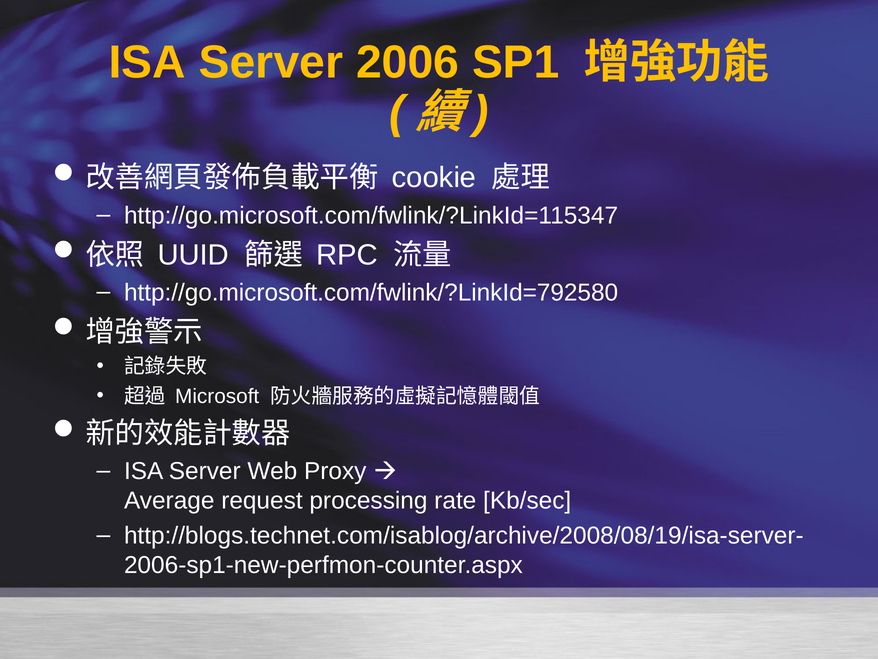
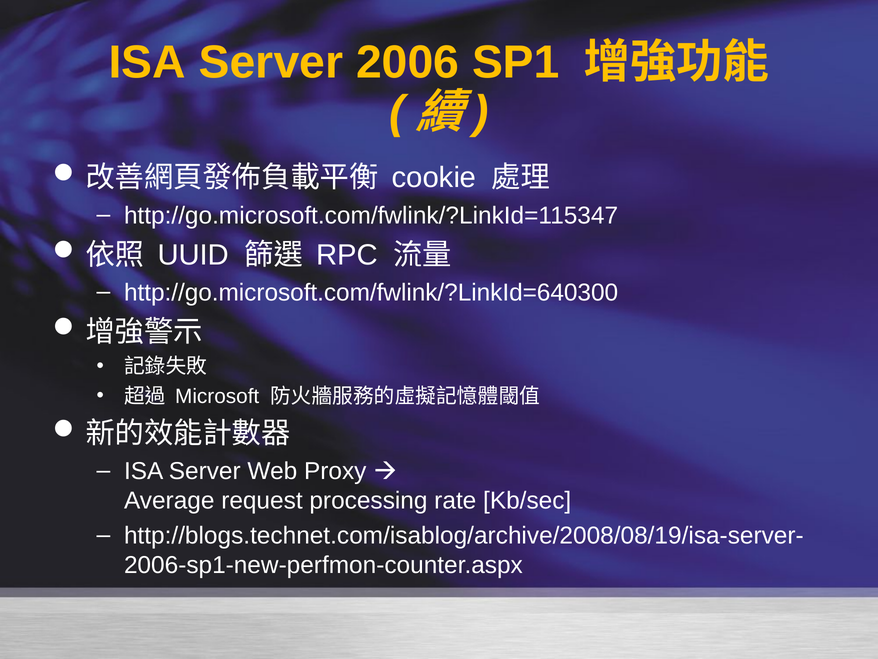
http://go.microsoft.com/fwlink/?LinkId=792580: http://go.microsoft.com/fwlink/?LinkId=792580 -> http://go.microsoft.com/fwlink/?LinkId=640300 (371, 292)
